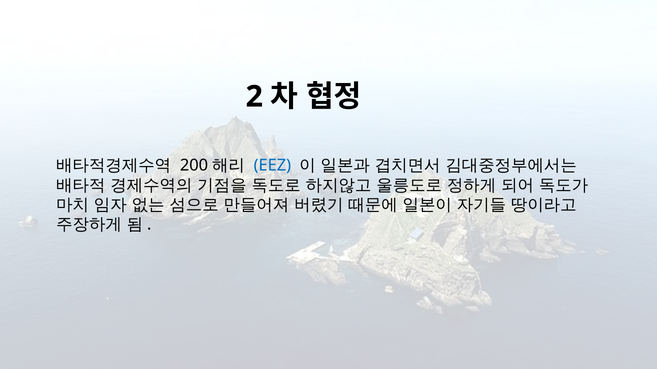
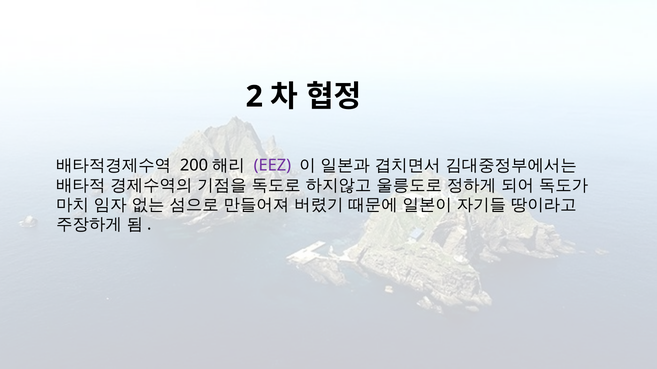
EEZ colour: blue -> purple (272, 166)
